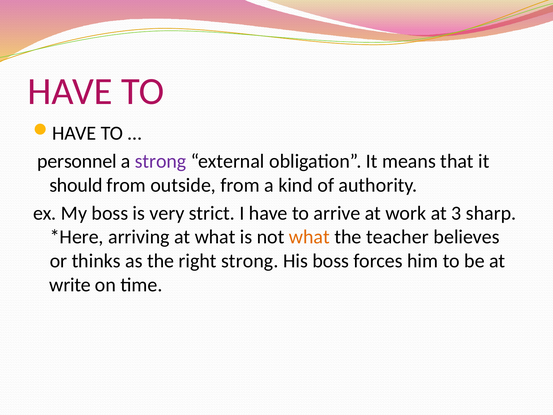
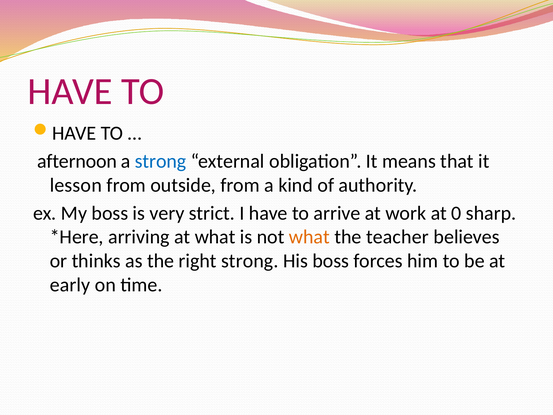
personnel: personnel -> afternoon (77, 161)
strong colour: purple -> blue (161, 161)
should: should -> lesson (76, 185)
3: 3 -> 0 (456, 213)
write: write -> early (70, 285)
